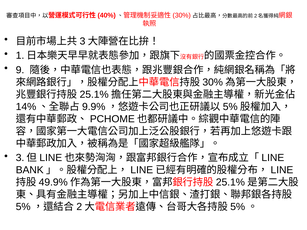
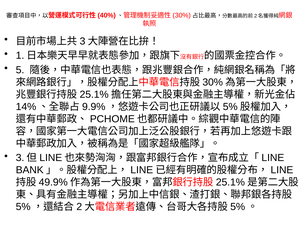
9: 9 -> 5 (20, 70)
